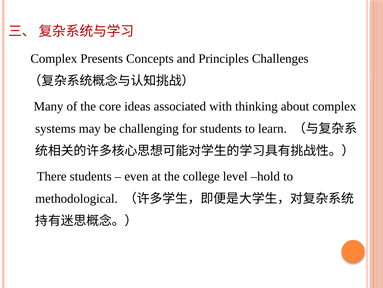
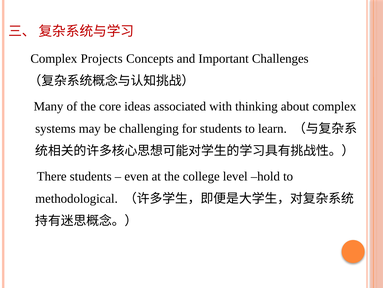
Presents: Presents -> Projects (102, 58)
Principles: Principles -> Important (224, 58)
